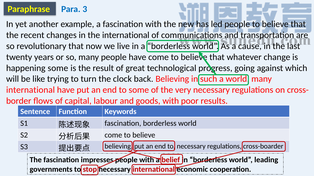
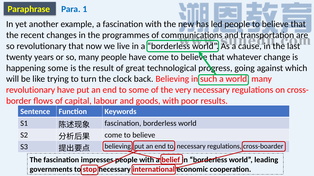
3: 3 -> 1 (85, 9)
the international: international -> programmes (126, 35)
international: international -> revolutionary (31, 90)
